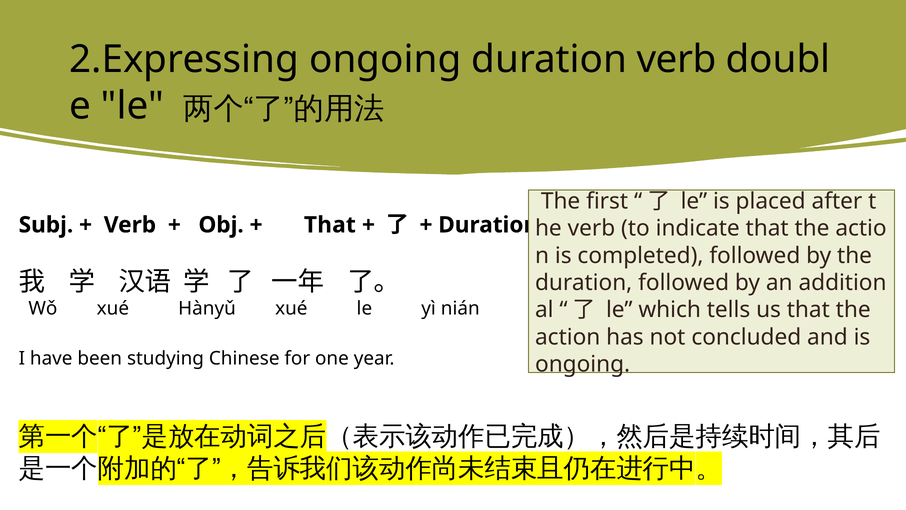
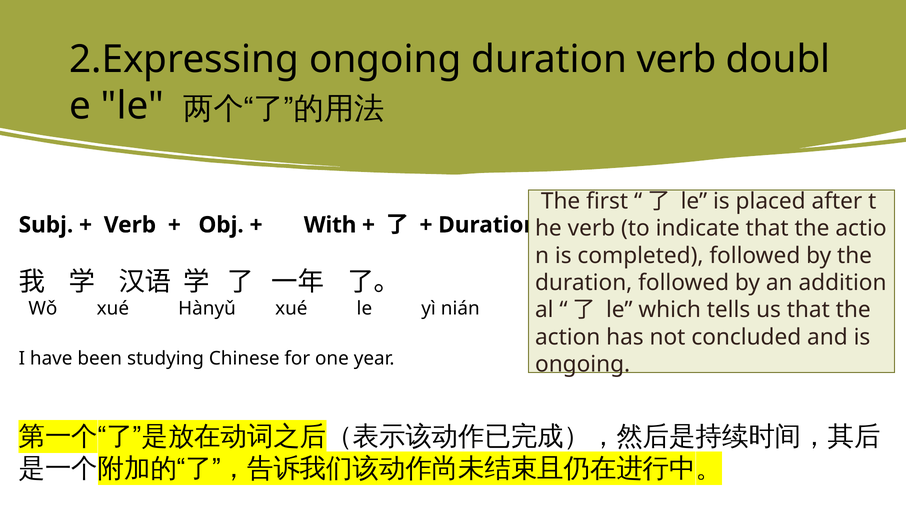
That: That -> With (330, 225)
